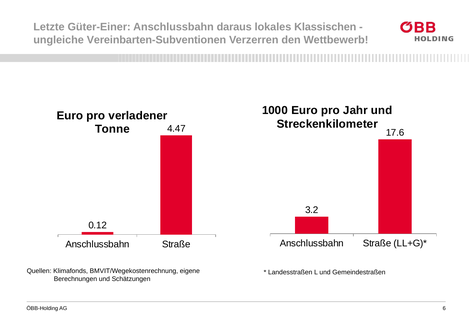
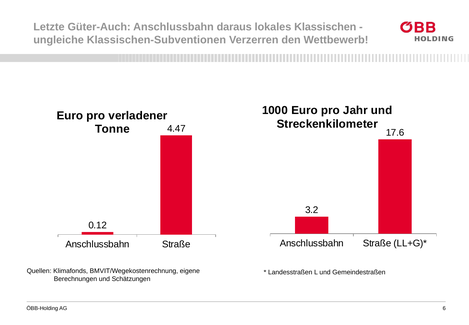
Güter-Einer: Güter-Einer -> Güter-Auch (99, 27)
Vereinbarten-Subventionen: Vereinbarten-Subventionen -> Klassischen-Subventionen (156, 40)
